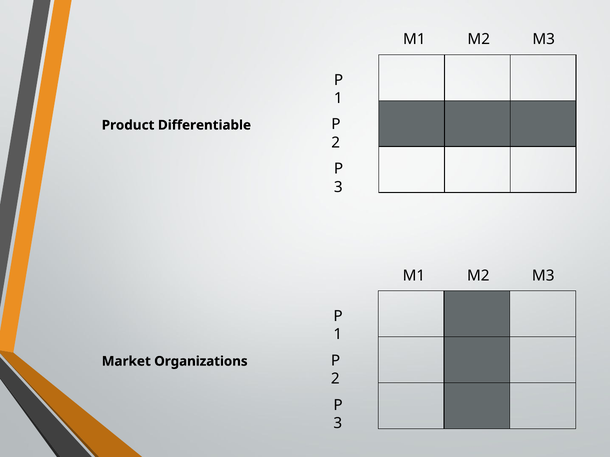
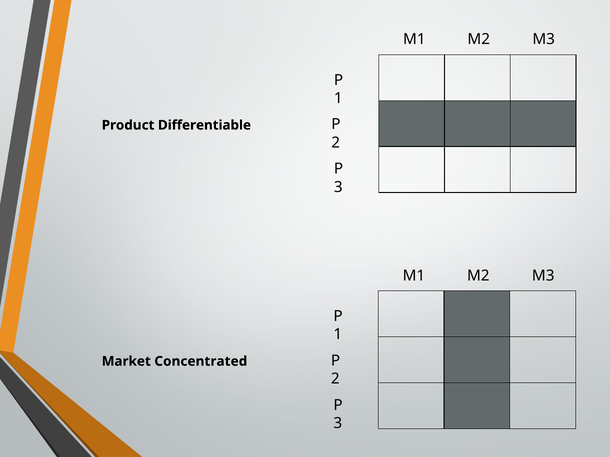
Organizations: Organizations -> Concentrated (201, 362)
